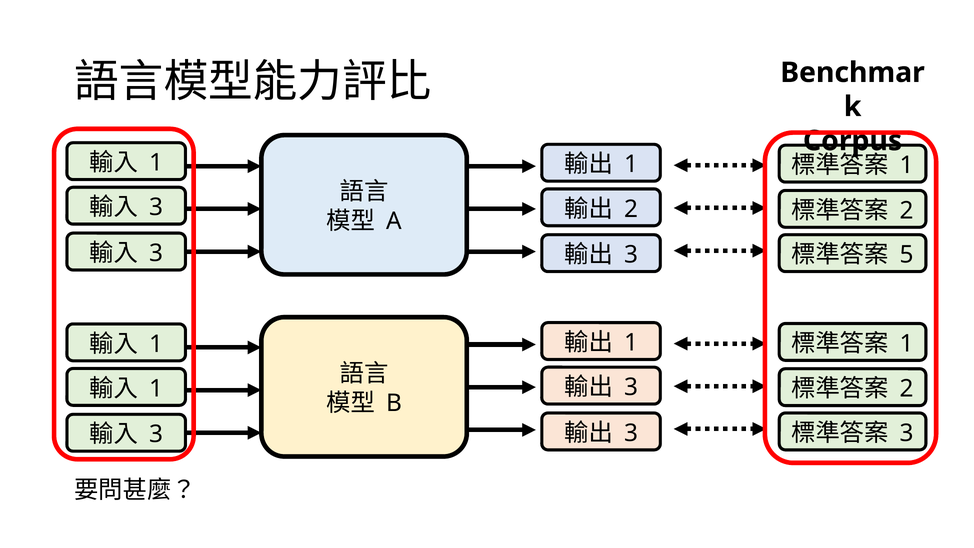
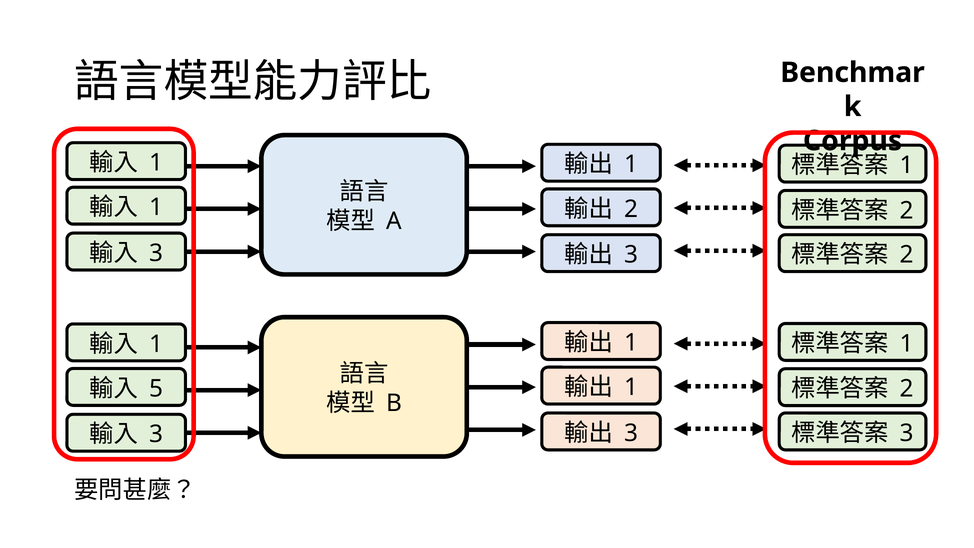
3: 3 -> 1 (156, 207)
5: 5 -> 2 (907, 255)
3: 3 -> 1 (631, 387)
1: 1 -> 5 (156, 389)
